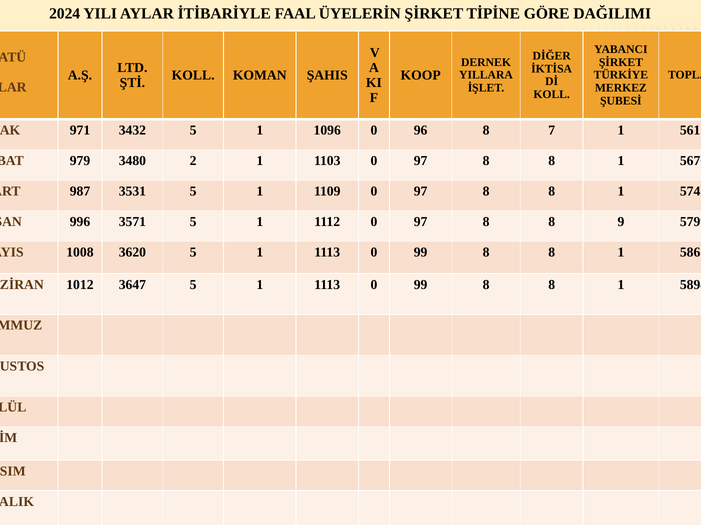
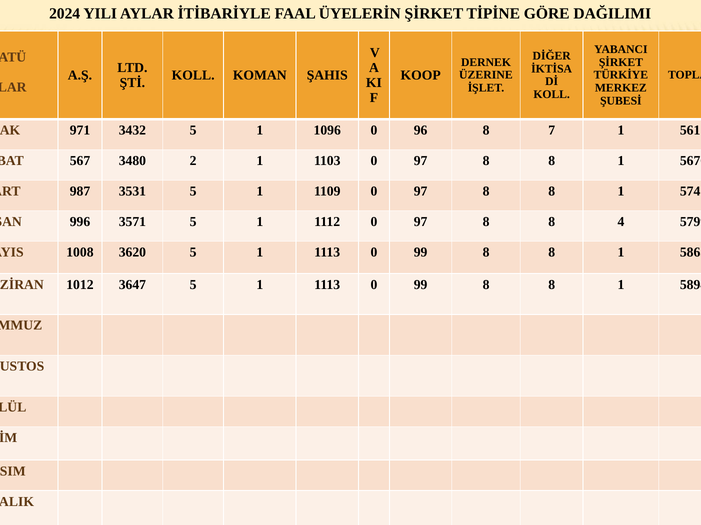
YILLARA: YILLARA -> ÜZERINE (486, 75)
979: 979 -> 567 (80, 161)
9: 9 -> 4 (621, 222)
